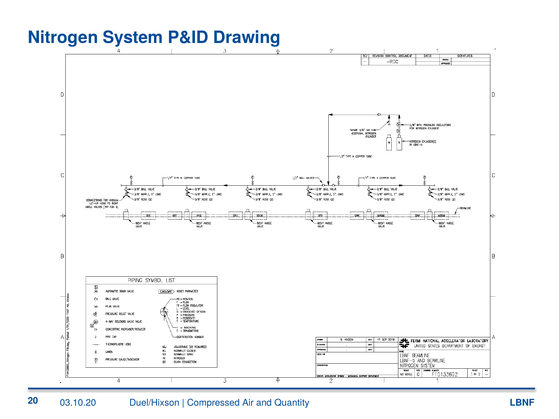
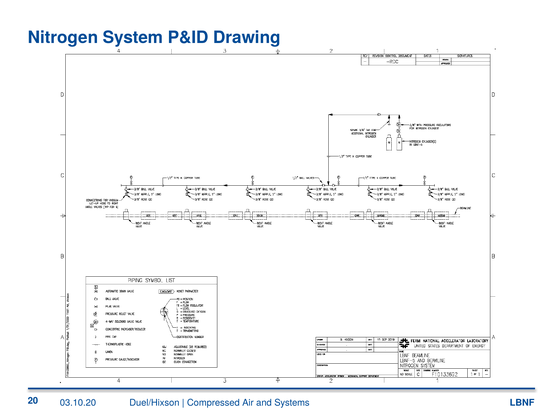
Quantity: Quantity -> Systems (292, 403)
